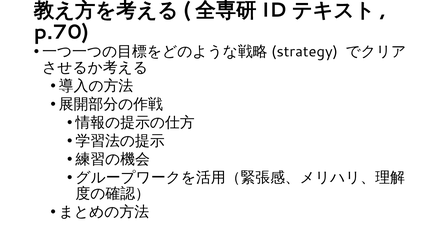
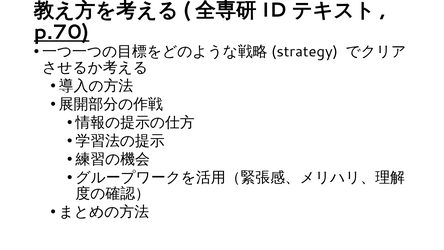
p.70 underline: none -> present (62, 32)
